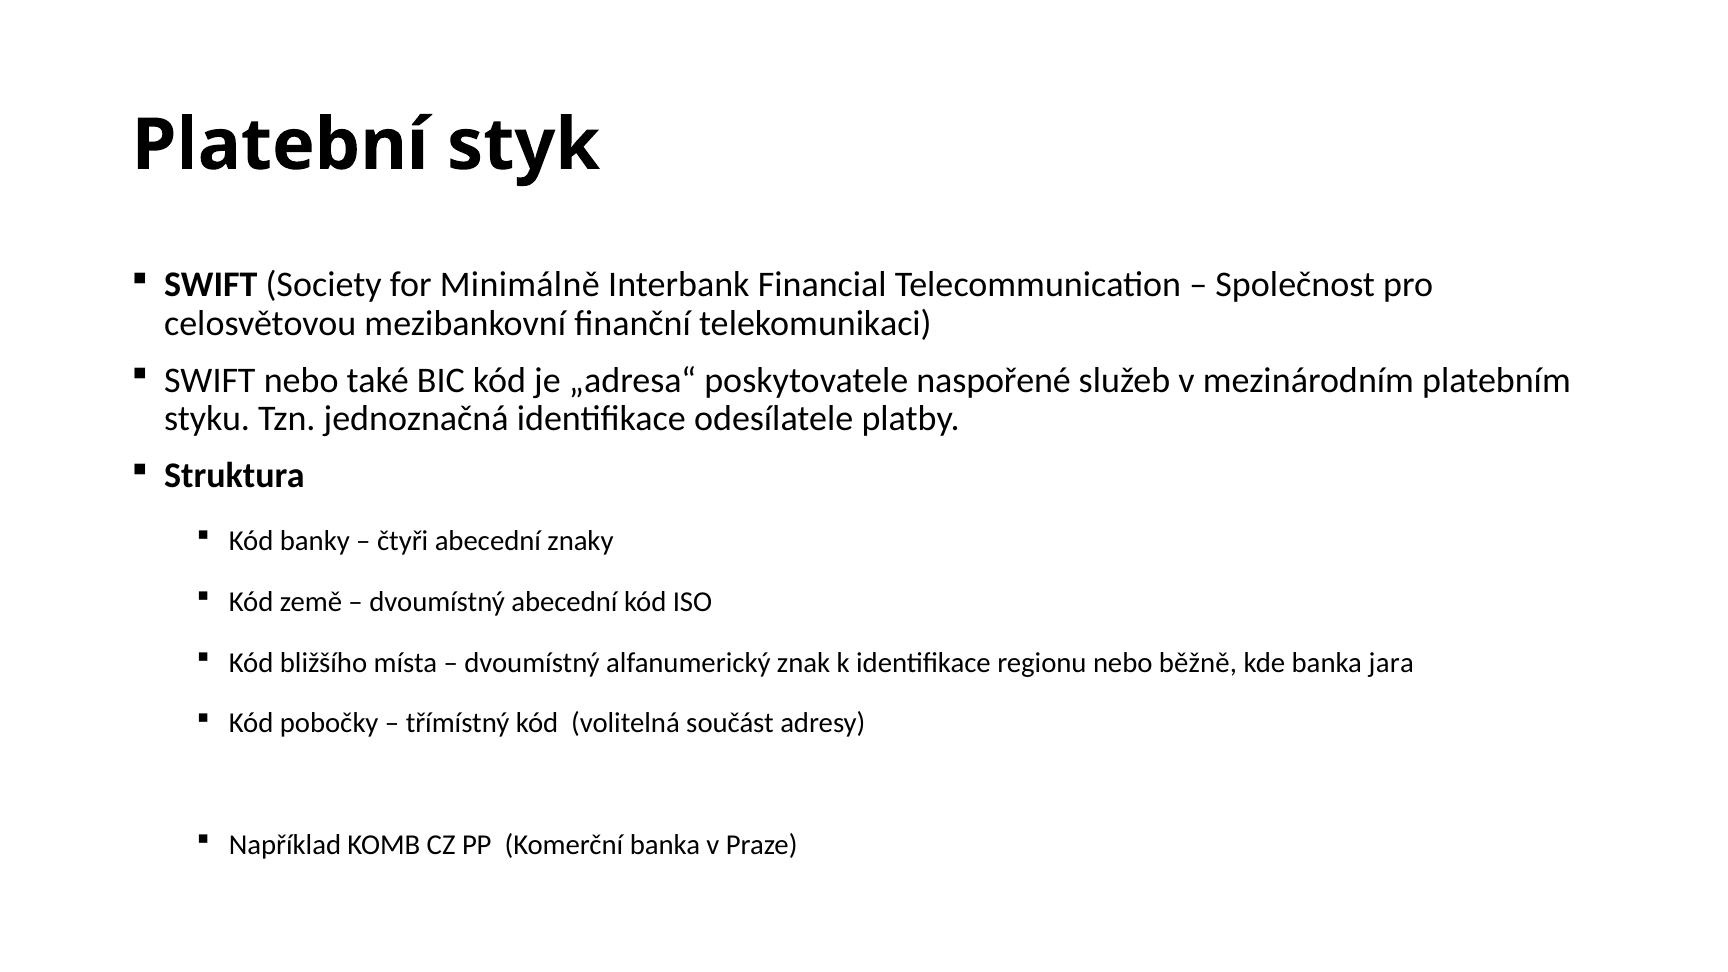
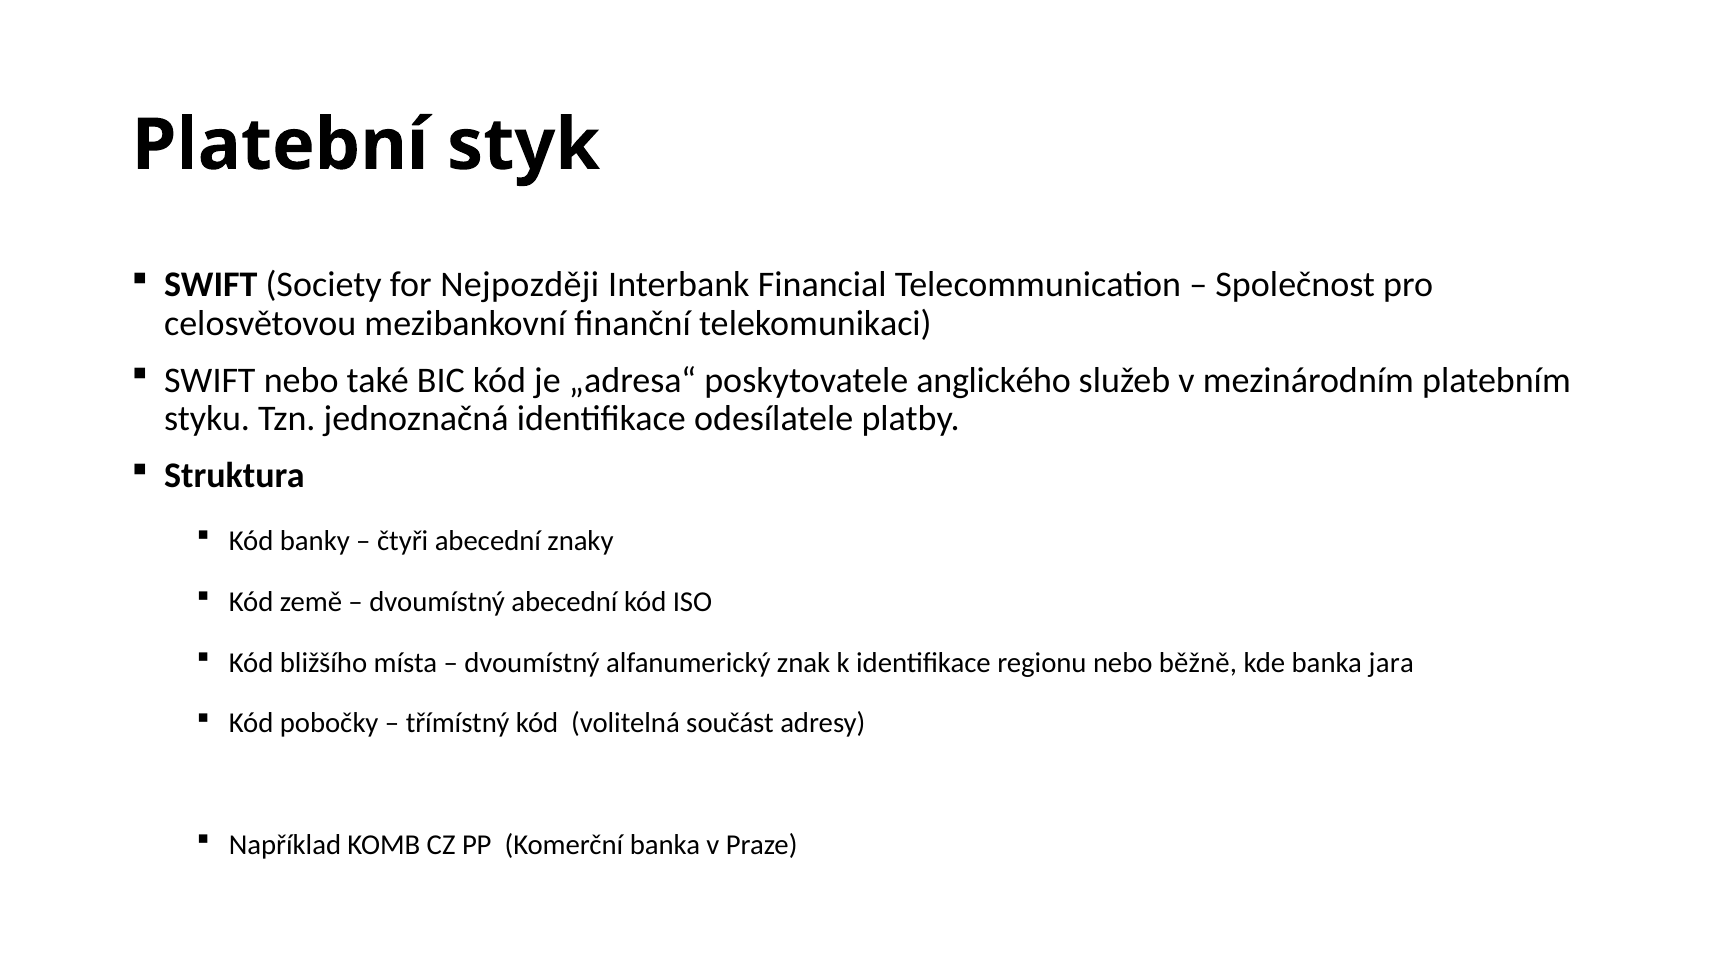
Minimálně: Minimálně -> Nejpozději (520, 284)
naspořené: naspořené -> anglického (994, 380)
